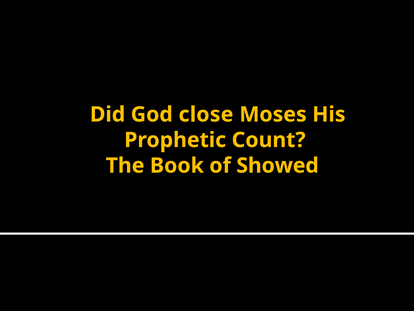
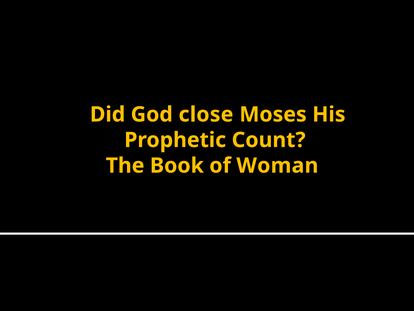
Showed: Showed -> Woman (277, 165)
